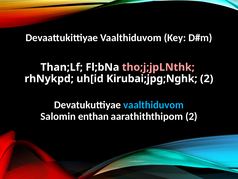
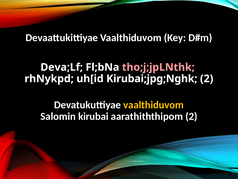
Than;Lf: Than;Lf -> Deva;Lf (62, 67)
vaalthiduvom colour: light blue -> yellow (154, 105)
enthan: enthan -> kirubai (93, 116)
